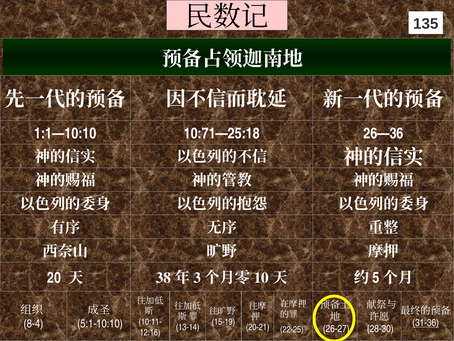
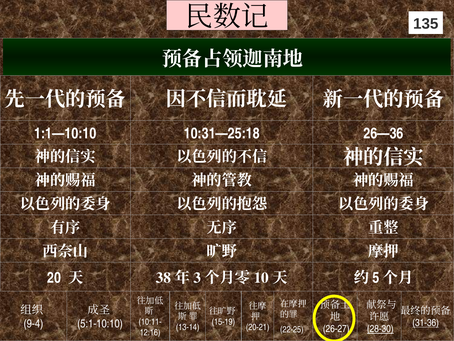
10:71—25:18: 10:71—25:18 -> 10:31—25:18 (222, 133)
8-4: 8-4 -> 9-4 (33, 323)
28-30 underline: none -> present (380, 328)
